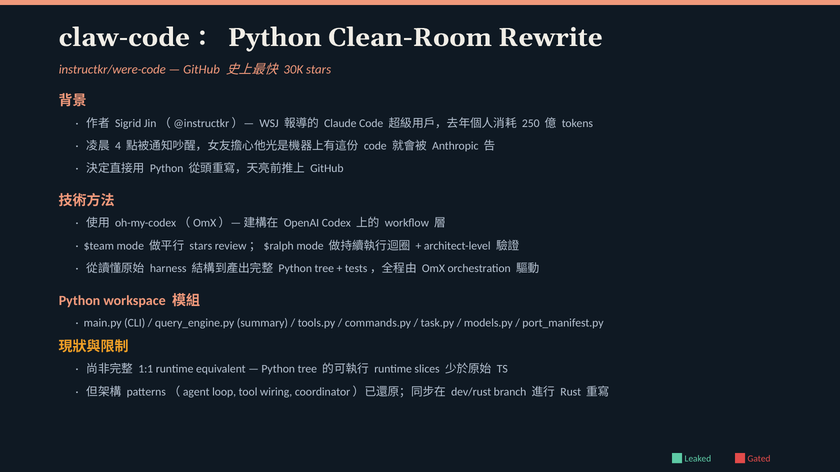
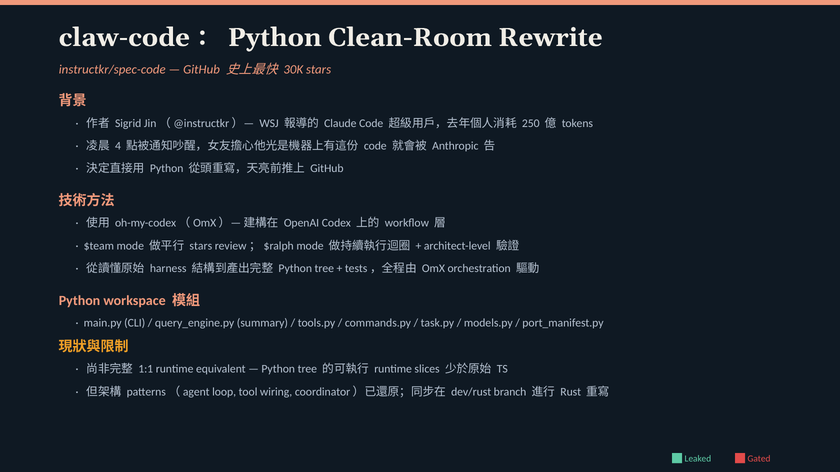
instructkr/were-code: instructkr/were-code -> instructkr/spec-code (112, 70)
